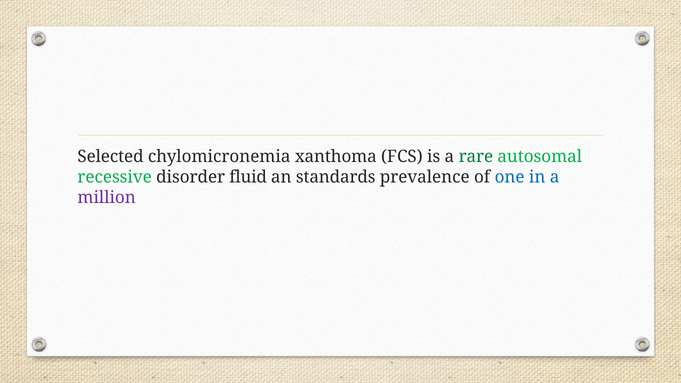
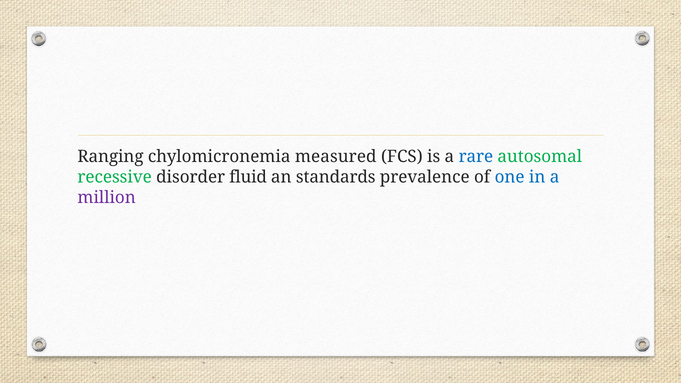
Selected: Selected -> Ranging (111, 157)
xanthoma: xanthoma -> measured (336, 157)
rare colour: green -> blue (476, 157)
